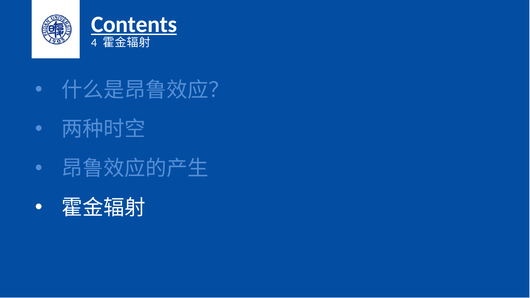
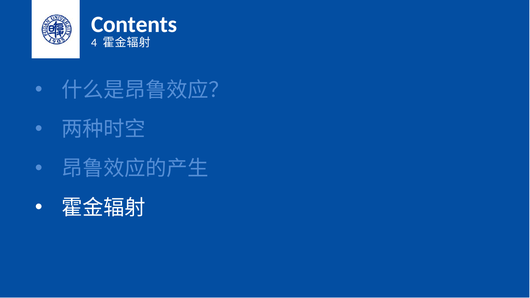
Contents underline: present -> none (134, 24)
